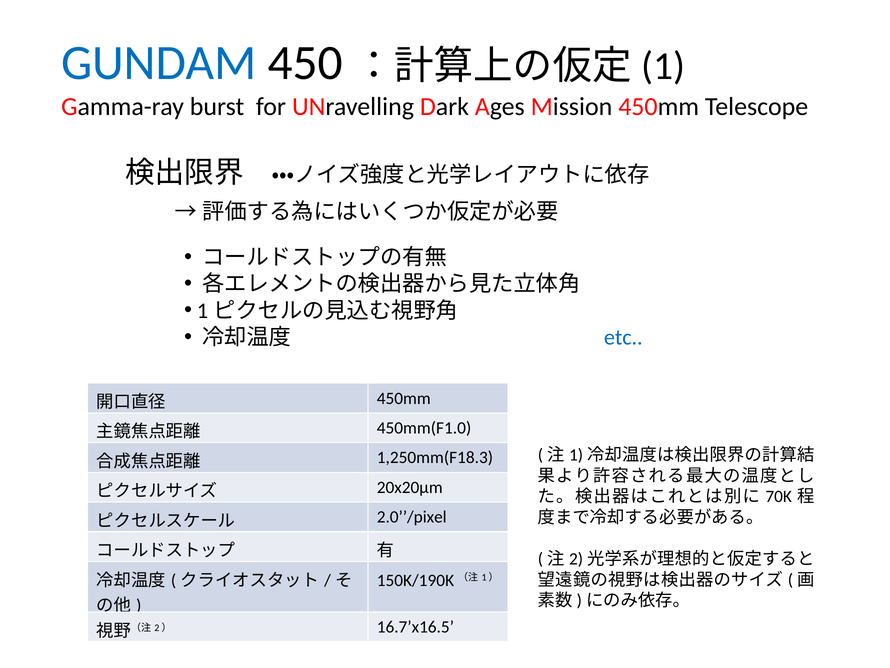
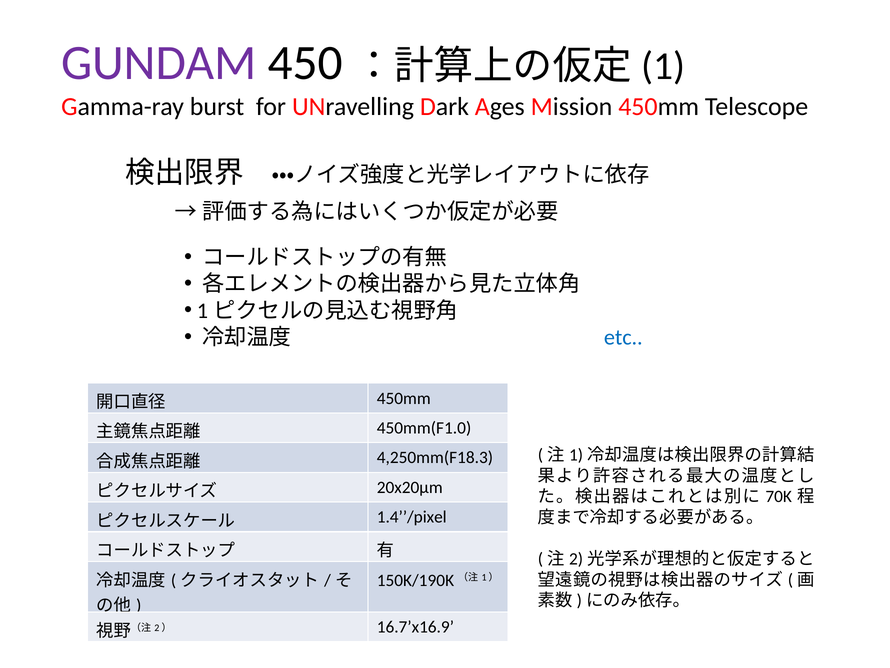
GUNDAM colour: blue -> purple (159, 63)
1,250mm(F18.3: 1,250mm(F18.3 -> 4,250mm(F18.3 (435, 457)
2.0’’/pixel: 2.0’’/pixel -> 1.4’’/pixel (412, 517)
16.7’x16.5: 16.7’x16.5 -> 16.7’x16.9 (415, 627)
